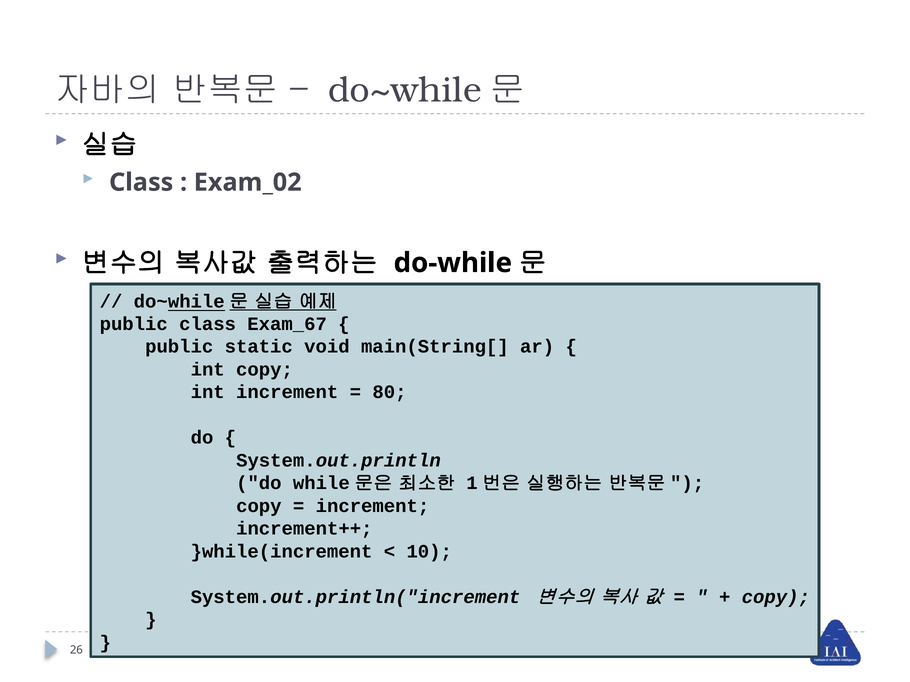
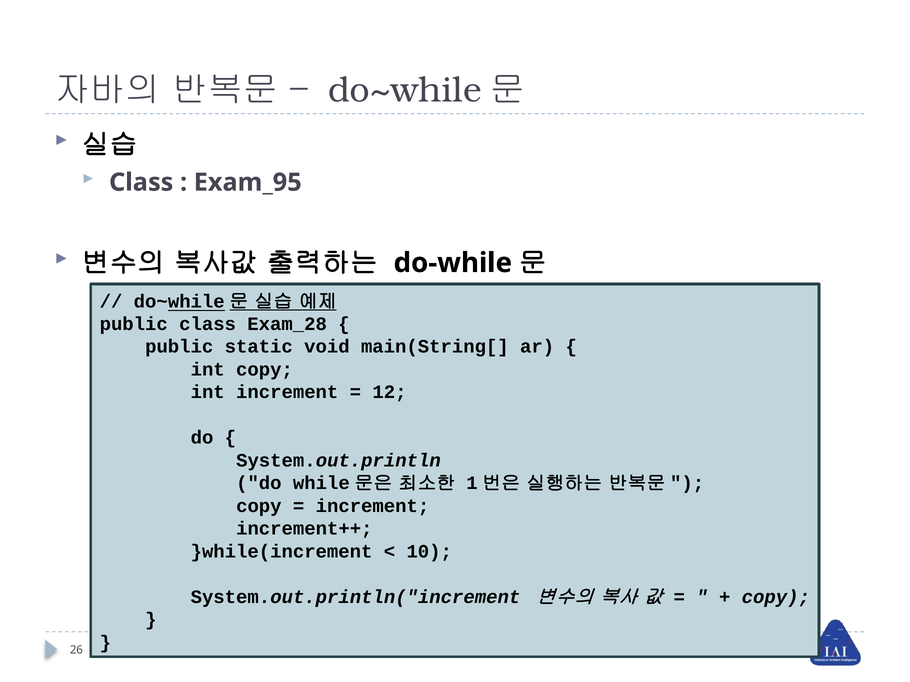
Exam_02: Exam_02 -> Exam_95 (248, 183)
Exam_67: Exam_67 -> Exam_28 (287, 324)
80: 80 -> 12 (389, 392)
